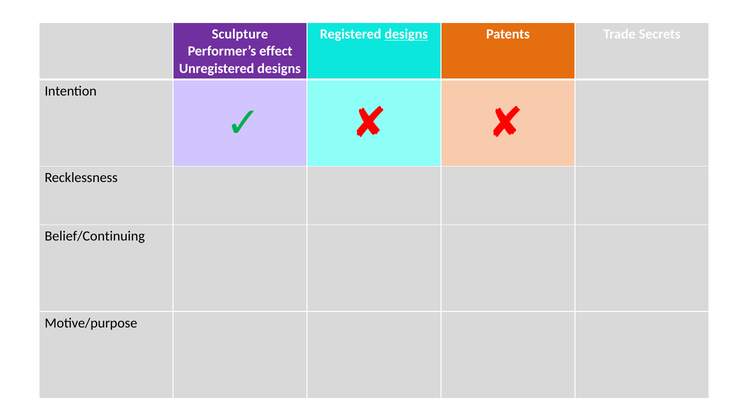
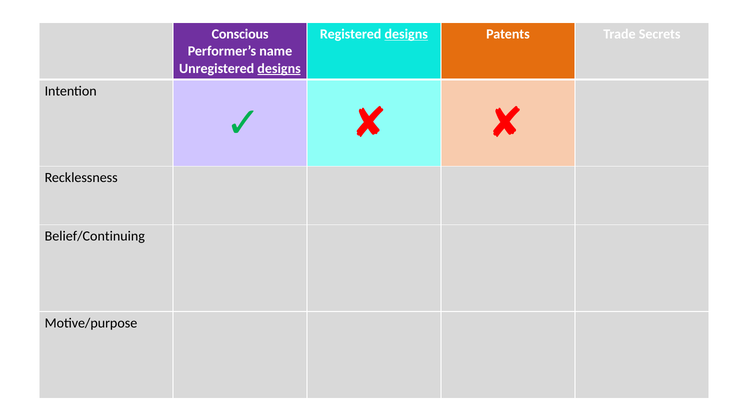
Sculpture: Sculpture -> Conscious (240, 34)
effect: effect -> name (276, 51)
designs underline: none -> present (279, 69)
